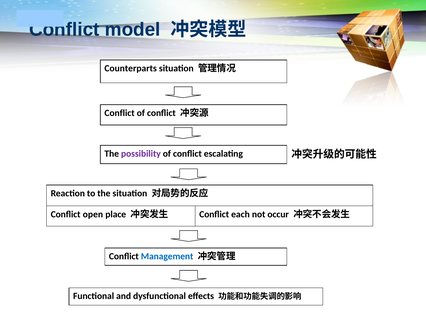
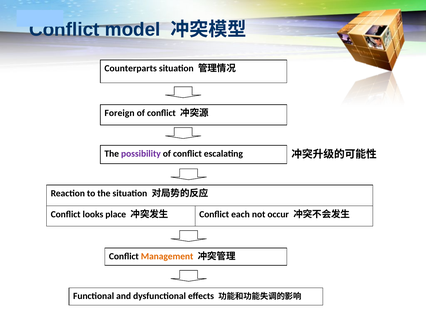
Conflict: Conflict -> Foreign (120, 113)
open: open -> looks (93, 214)
Management colour: blue -> orange (167, 256)
